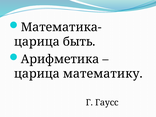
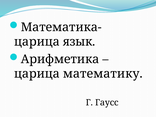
быть: быть -> язык (79, 42)
